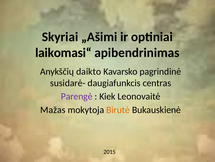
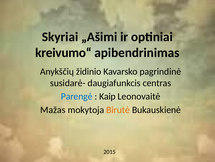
laikomasi“: laikomasi“ -> kreivumo“ (63, 53)
daikto: daikto -> židinio (89, 71)
Parengė colour: purple -> blue (77, 96)
Kiek: Kiek -> Kaip (107, 96)
